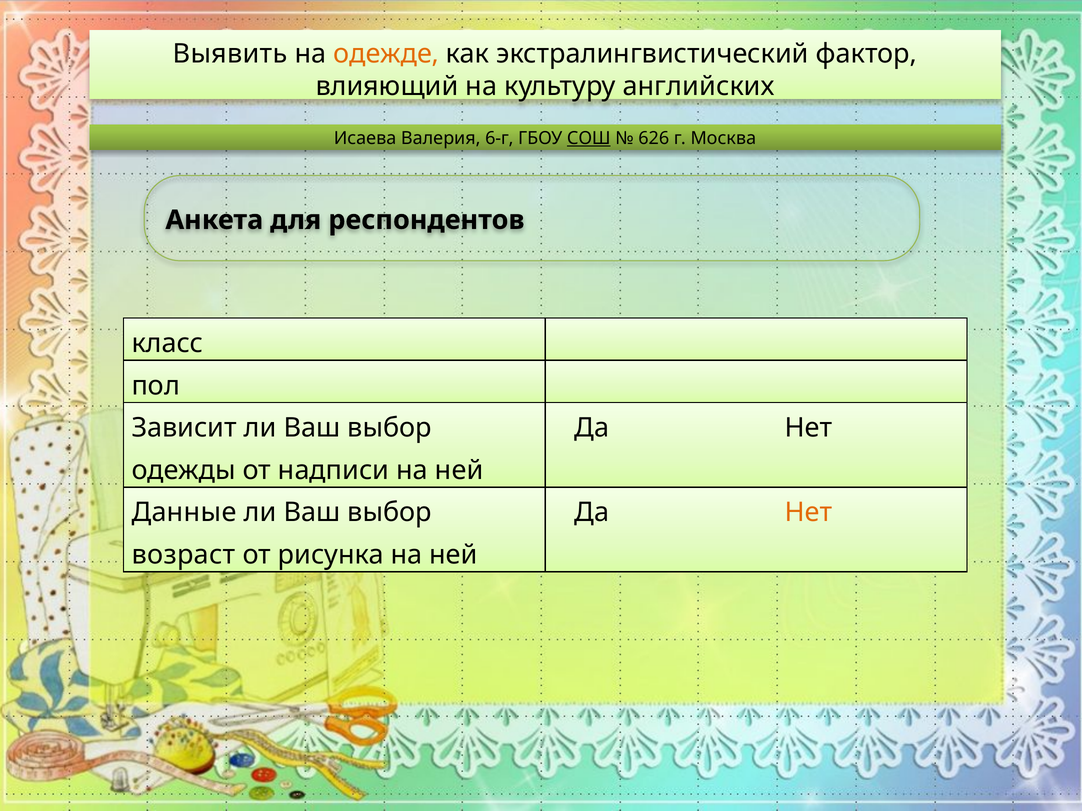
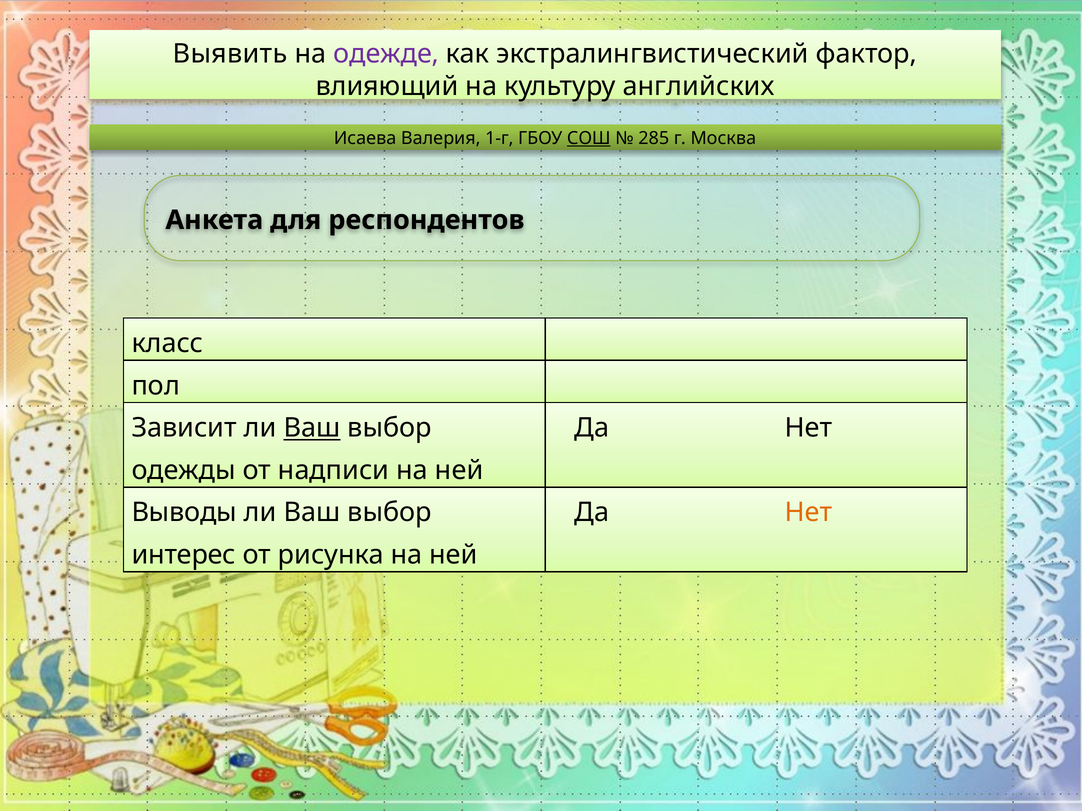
одежде colour: orange -> purple (386, 54)
6-г: 6-г -> 1-г (499, 139)
626: 626 -> 285 (654, 139)
Ваш underline: none -> present (312, 428)
Данные: Данные -> Выводы (184, 513)
возраст: возраст -> интерес (184, 555)
